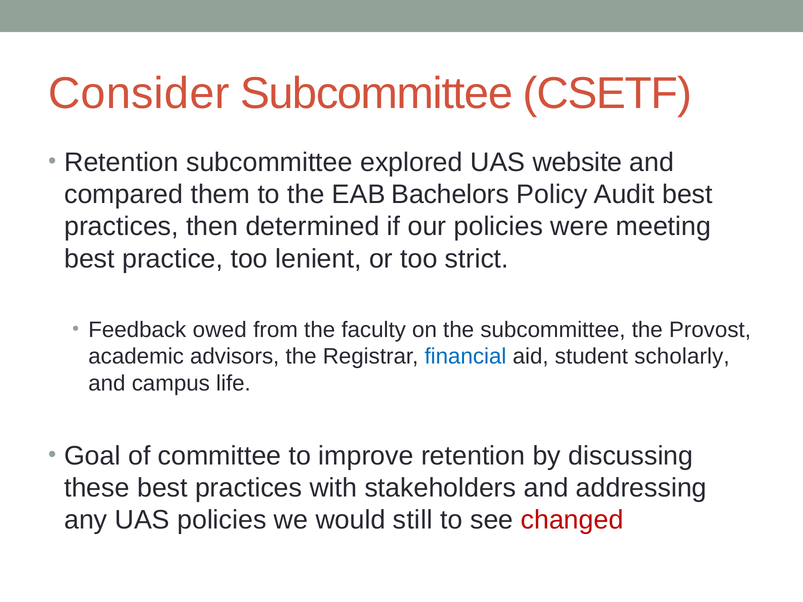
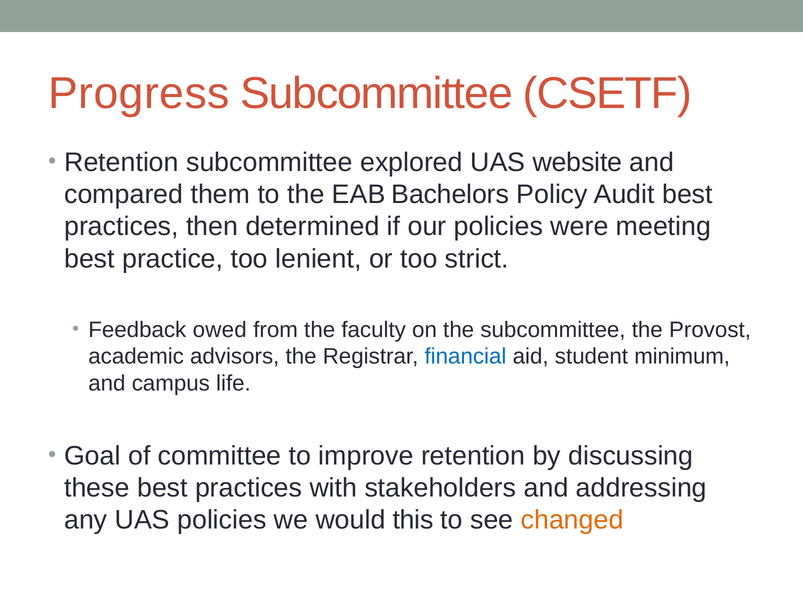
Consider: Consider -> Progress (139, 93)
scholarly: scholarly -> minimum (682, 357)
still: still -> this (413, 520)
changed colour: red -> orange (572, 520)
